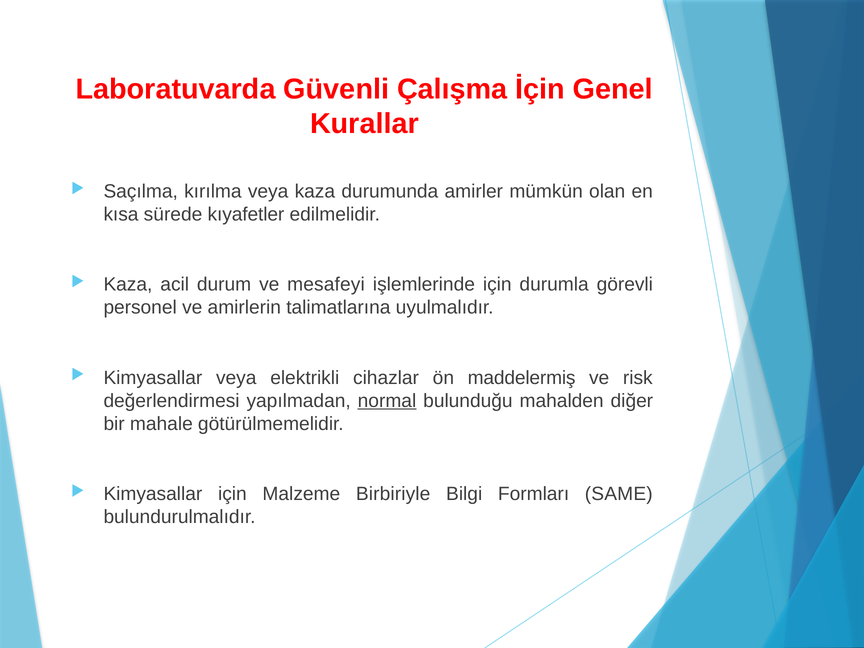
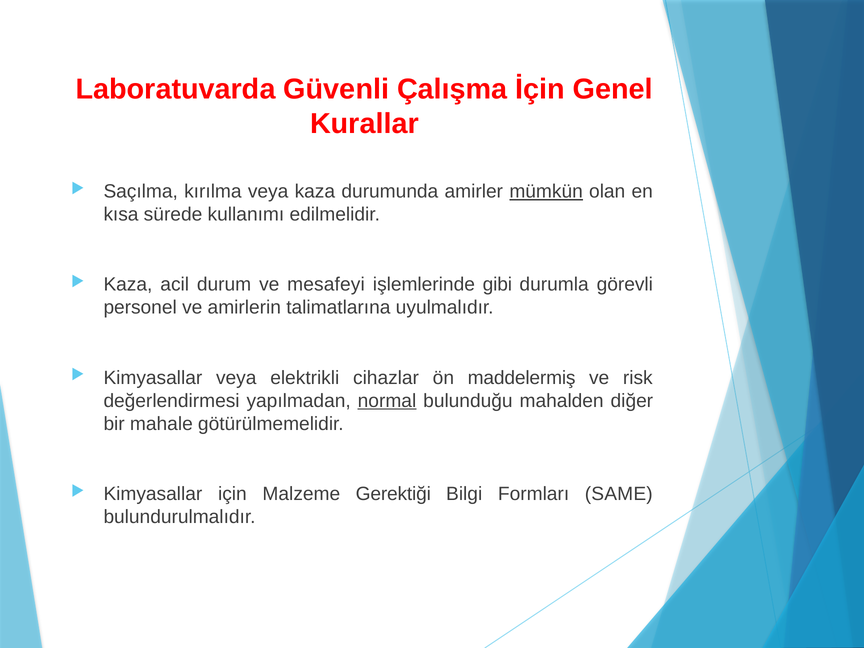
mümkün underline: none -> present (546, 192)
kıyafetler: kıyafetler -> kullanımı (246, 215)
işlemlerinde için: için -> gibi (497, 285)
Birbiriyle: Birbiriyle -> Gerektiği (393, 494)
